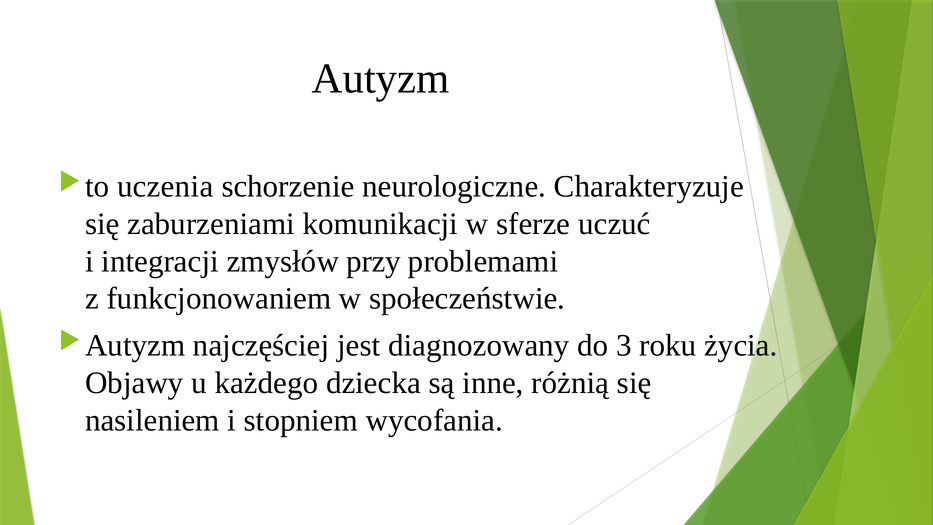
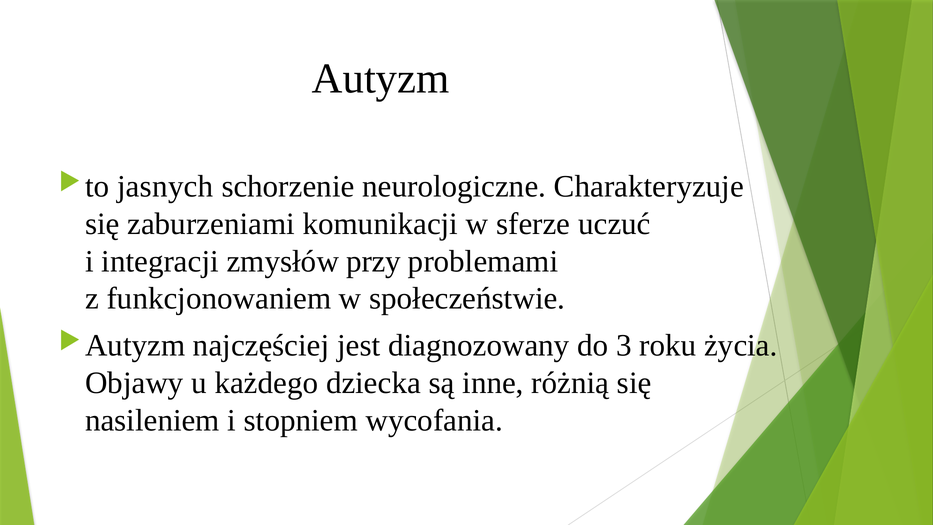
uczenia: uczenia -> jasnych (165, 187)
